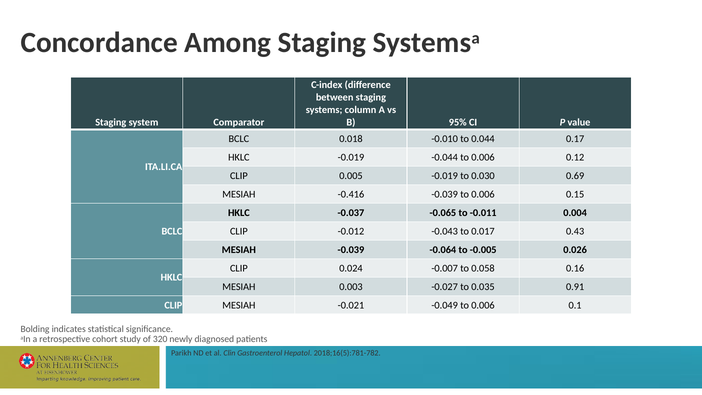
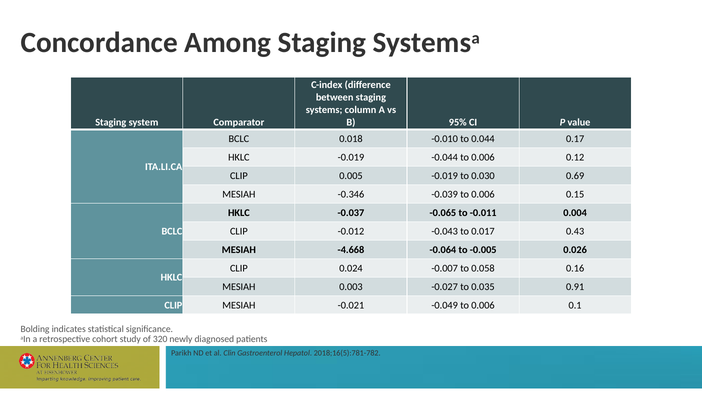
-0.416: -0.416 -> -0.346 (351, 194)
MESIAH -0.039: -0.039 -> -4.668 (351, 250)
